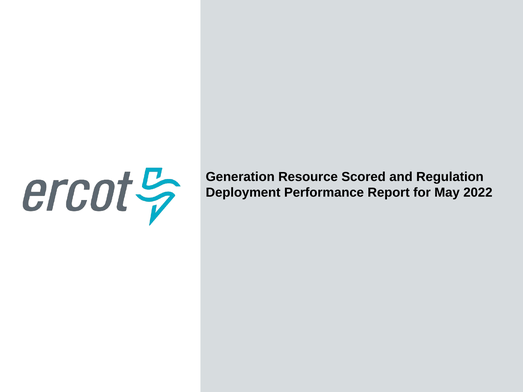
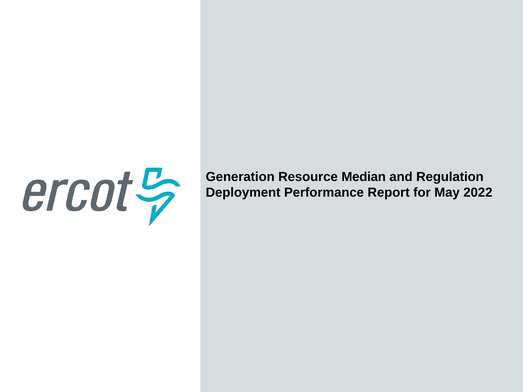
Scored: Scored -> Median (364, 177)
